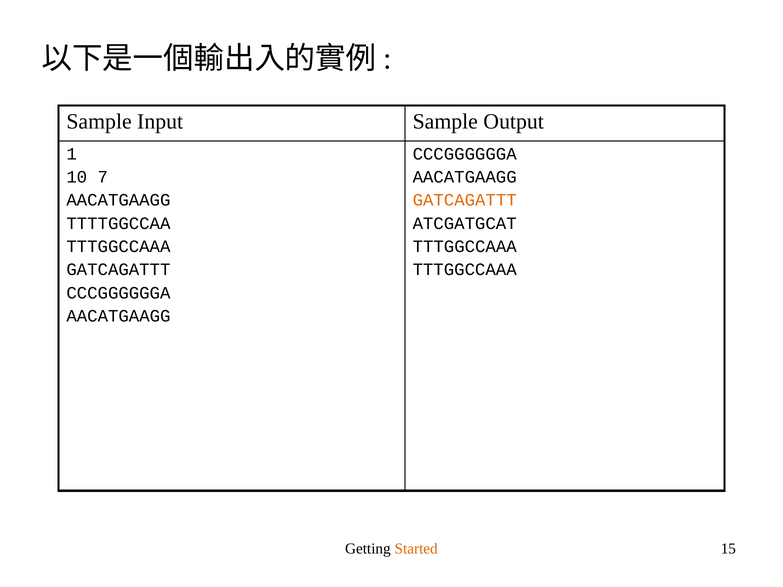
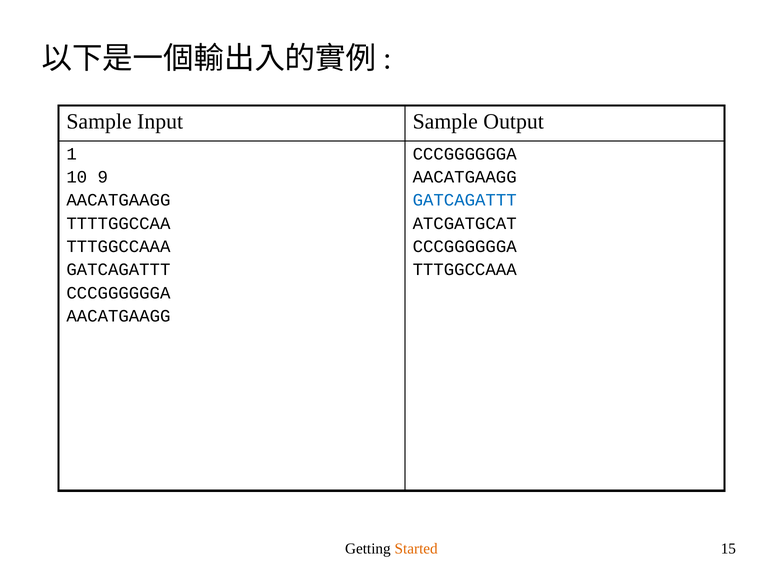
7: 7 -> 9 (103, 177)
GATCAGATTT colour: orange -> blue (465, 200)
TTTGGCCAAA: TTTGGCCAAA -> CCCGGGGGGA (465, 247)
